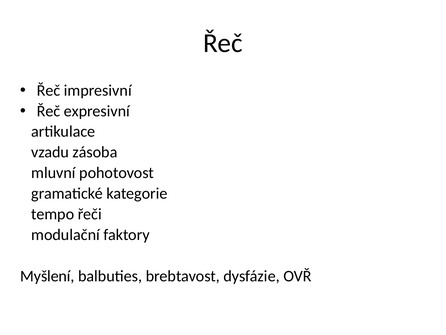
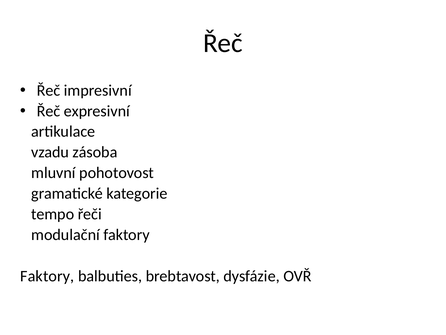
Myšlení: Myšlení -> Faktory (47, 276)
